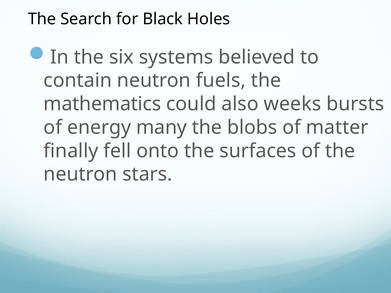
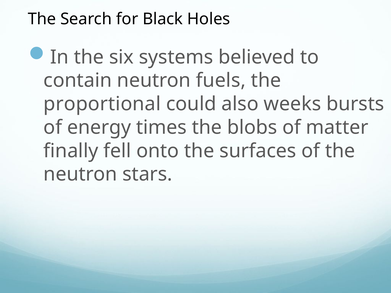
mathematics: mathematics -> proportional (102, 104)
many: many -> times (161, 128)
